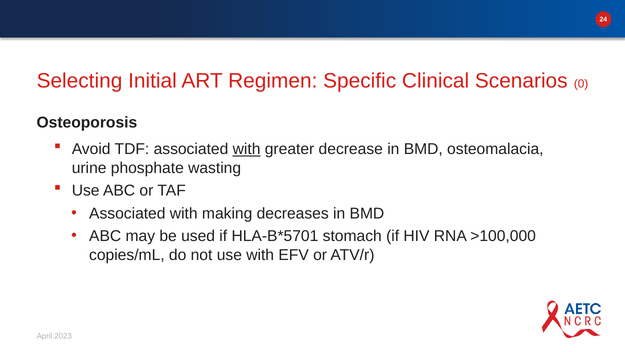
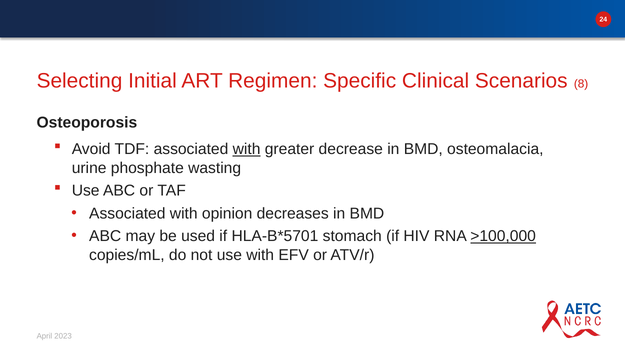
0: 0 -> 8 (581, 84)
making: making -> opinion (227, 213)
>100,000 underline: none -> present (503, 236)
